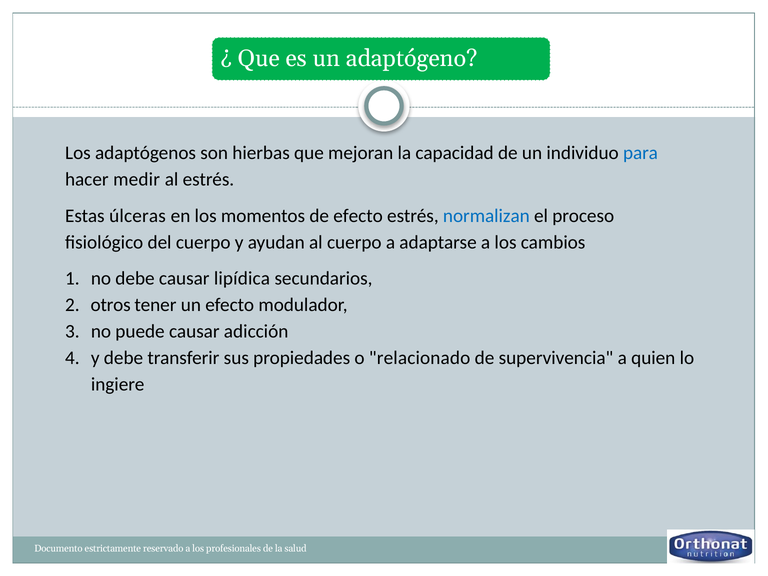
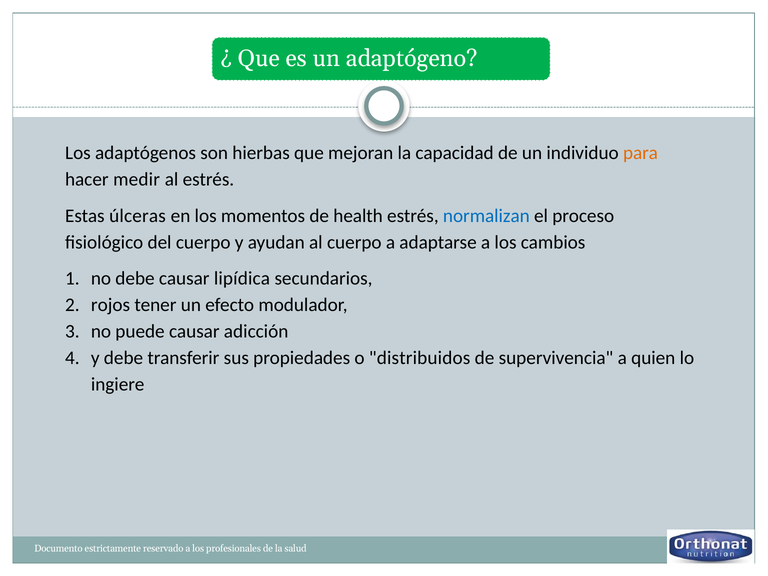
para colour: blue -> orange (640, 153)
de efecto: efecto -> health (358, 216)
otros: otros -> rojos (111, 305)
relacionado: relacionado -> distribuidos (420, 358)
